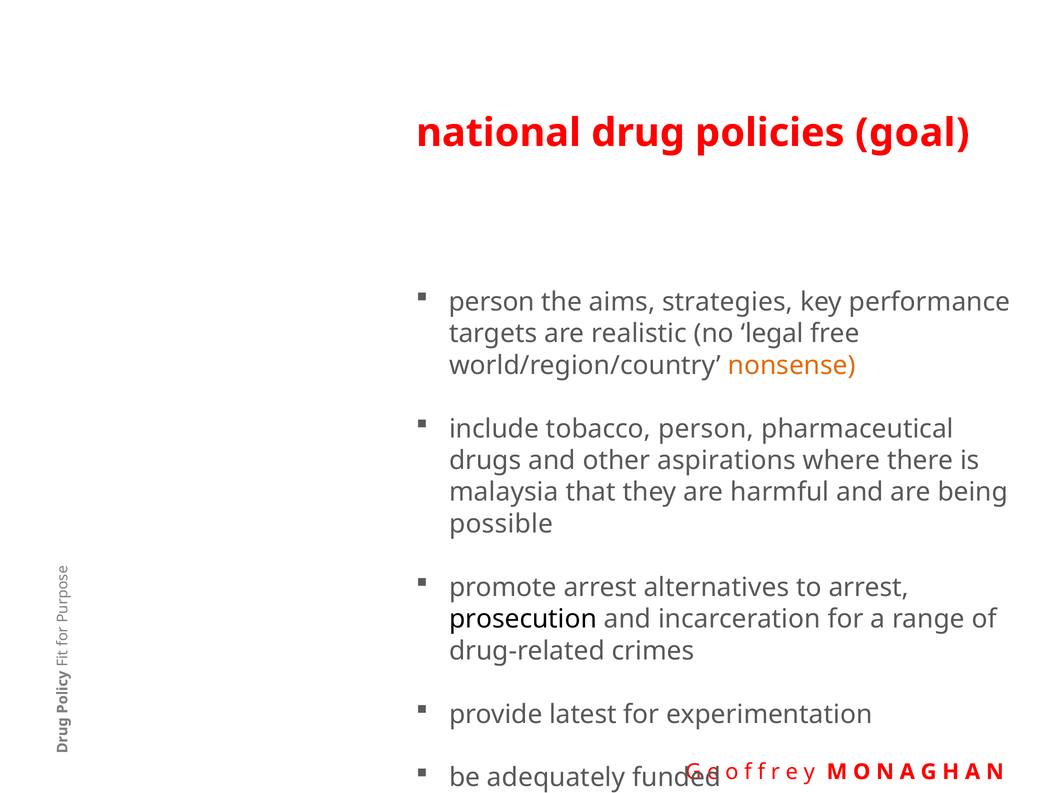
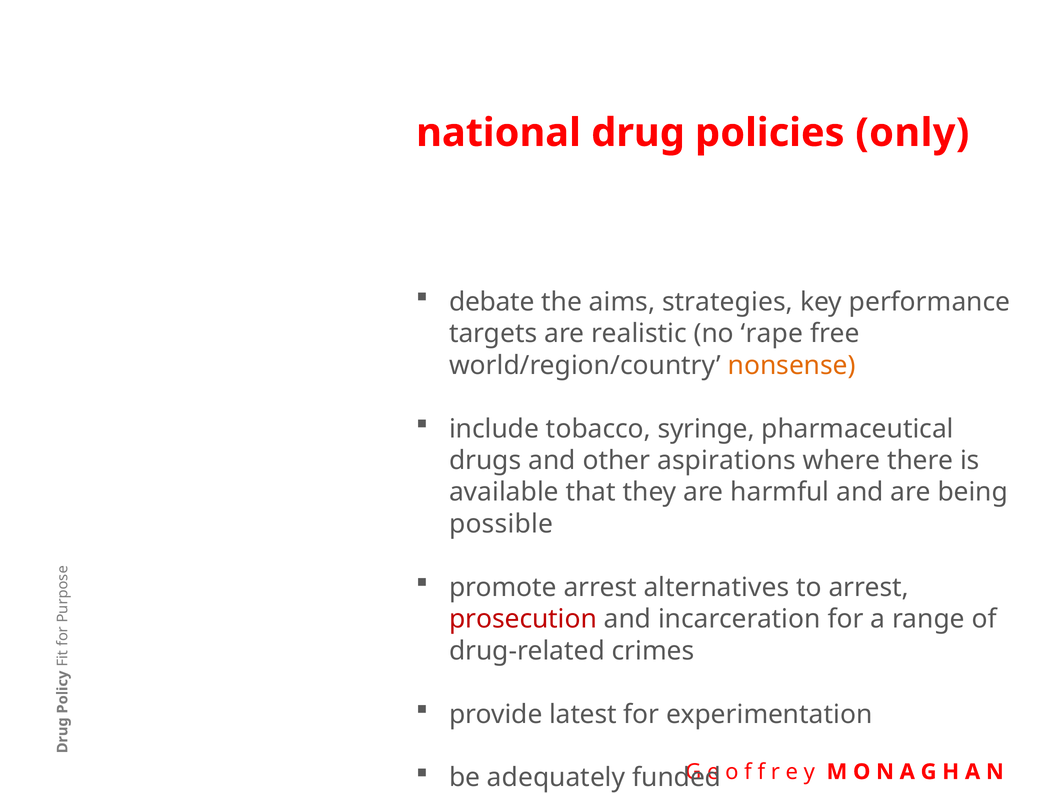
goal: goal -> only (912, 133)
person: person -> debate (492, 302)
legal: legal -> rape (772, 334)
tobacco person: person -> syringe (706, 429)
malaysia: malaysia -> available (504, 493)
prosecution colour: black -> red (523, 620)
